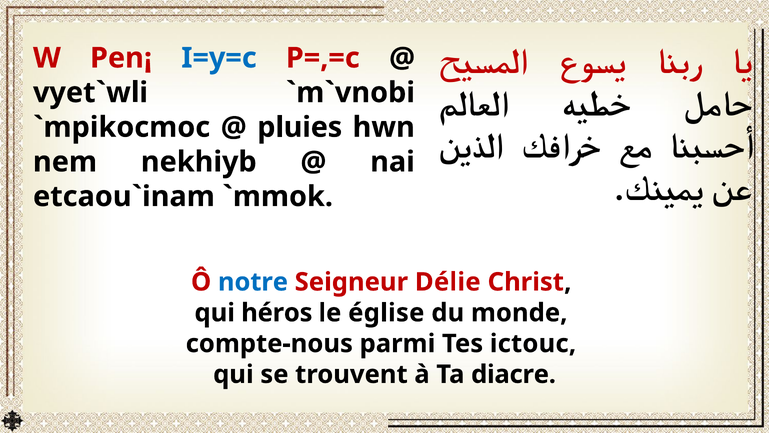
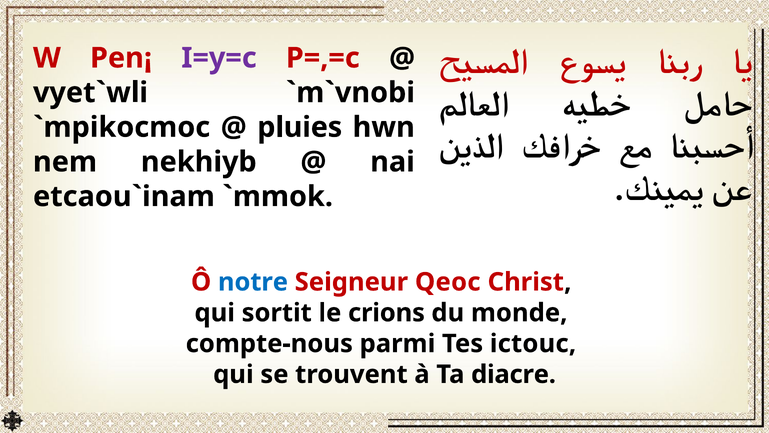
I=y=c colour: blue -> purple (219, 58)
Délie: Délie -> Qeoc (448, 282)
héros: héros -> sortit (277, 313)
église: église -> crions (386, 313)
